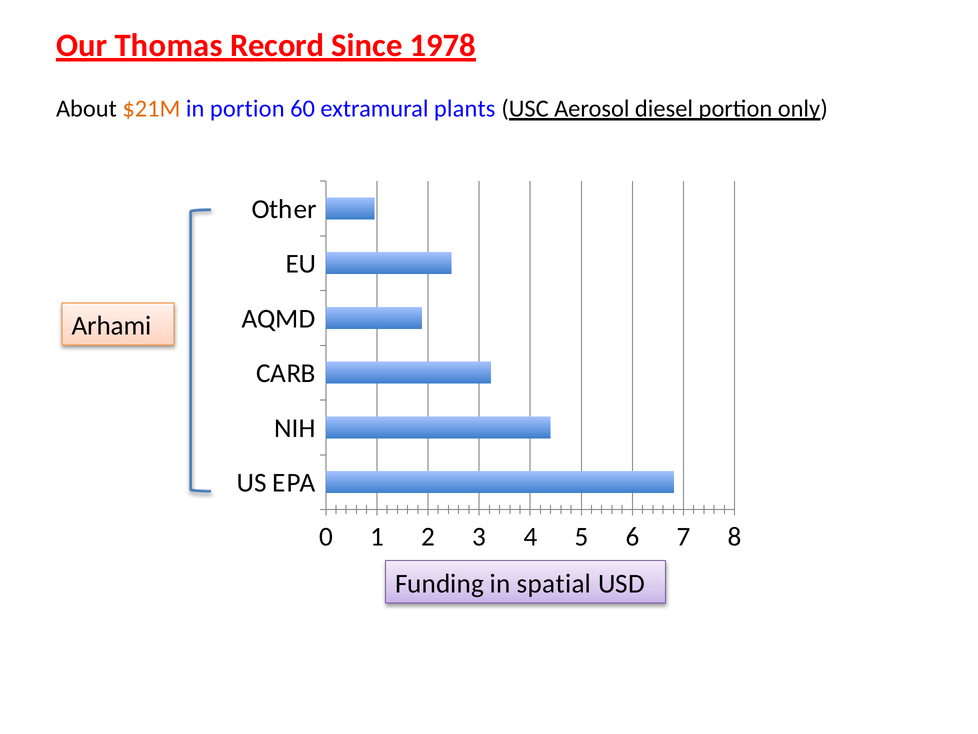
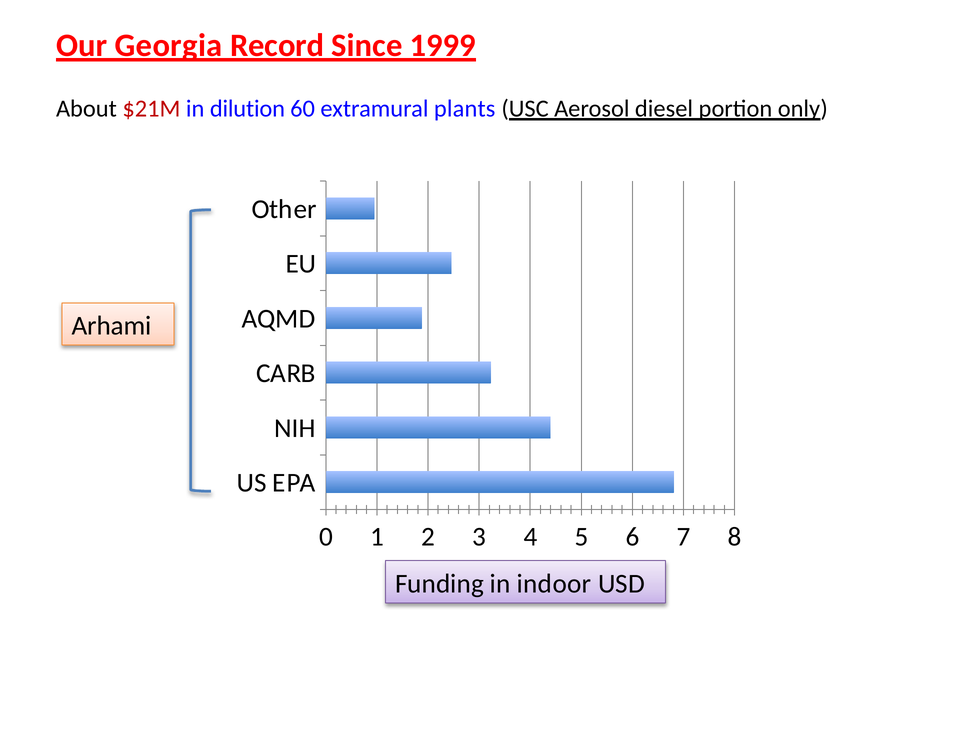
Thomas: Thomas -> Georgia (169, 46)
1978: 1978 -> 1999 (443, 46)
$21M colour: orange -> red (151, 109)
in portion: portion -> dilution (247, 109)
spatial: spatial -> indoor (554, 583)
